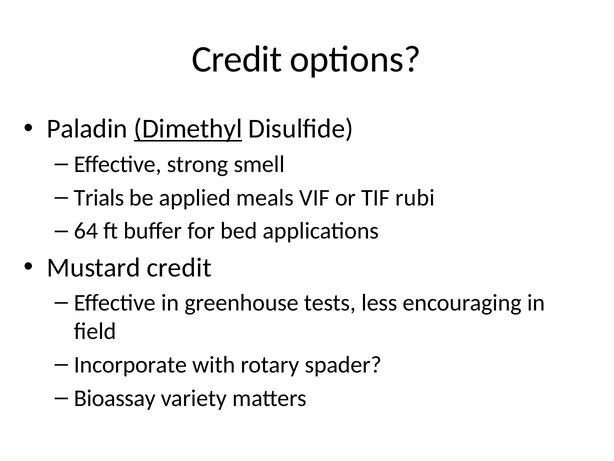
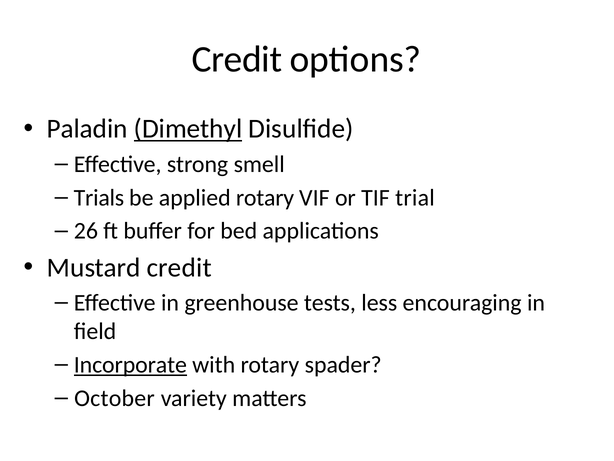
applied meals: meals -> rotary (265, 197)
rubi: rubi -> trial (415, 197)
64: 64 -> 26 (86, 231)
Incorporate underline: none -> present (130, 364)
Bioassay: Bioassay -> October (114, 398)
